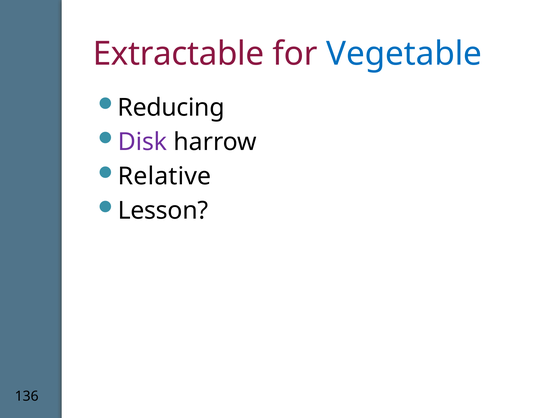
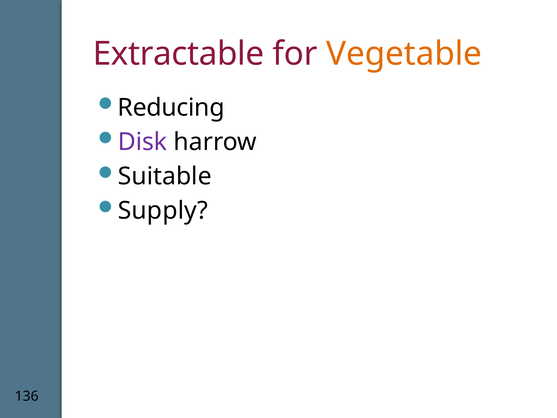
Vegetable colour: blue -> orange (404, 54)
Relative: Relative -> Suitable (165, 176)
Lesson: Lesson -> Supply (163, 211)
